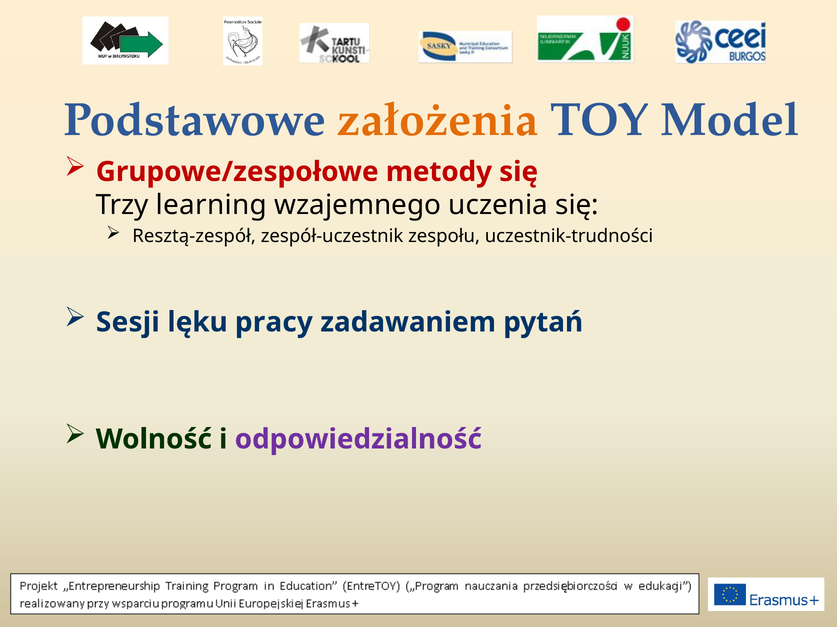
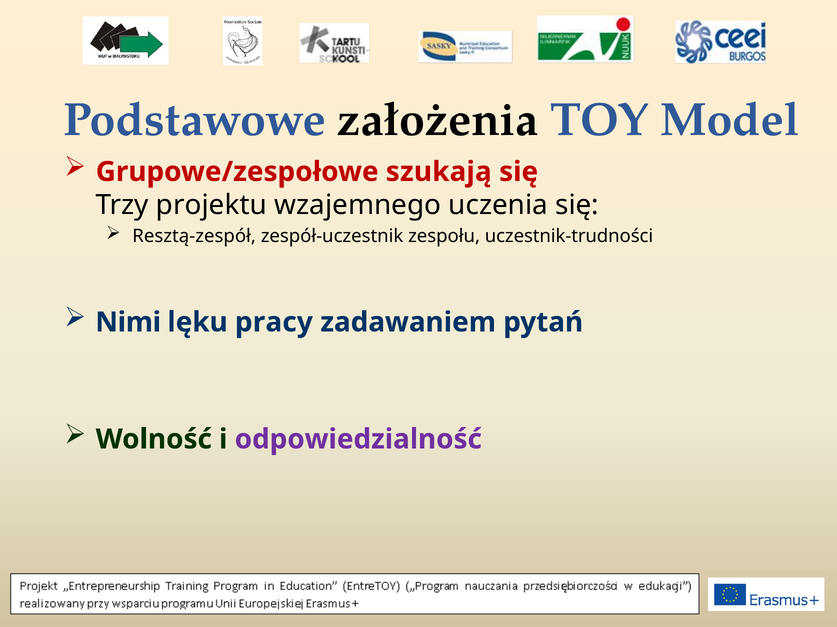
założenia colour: orange -> black (438, 120)
metody: metody -> szukają (439, 172)
learning: learning -> projektu (212, 205)
Sesji: Sesji -> Nimi (128, 323)
